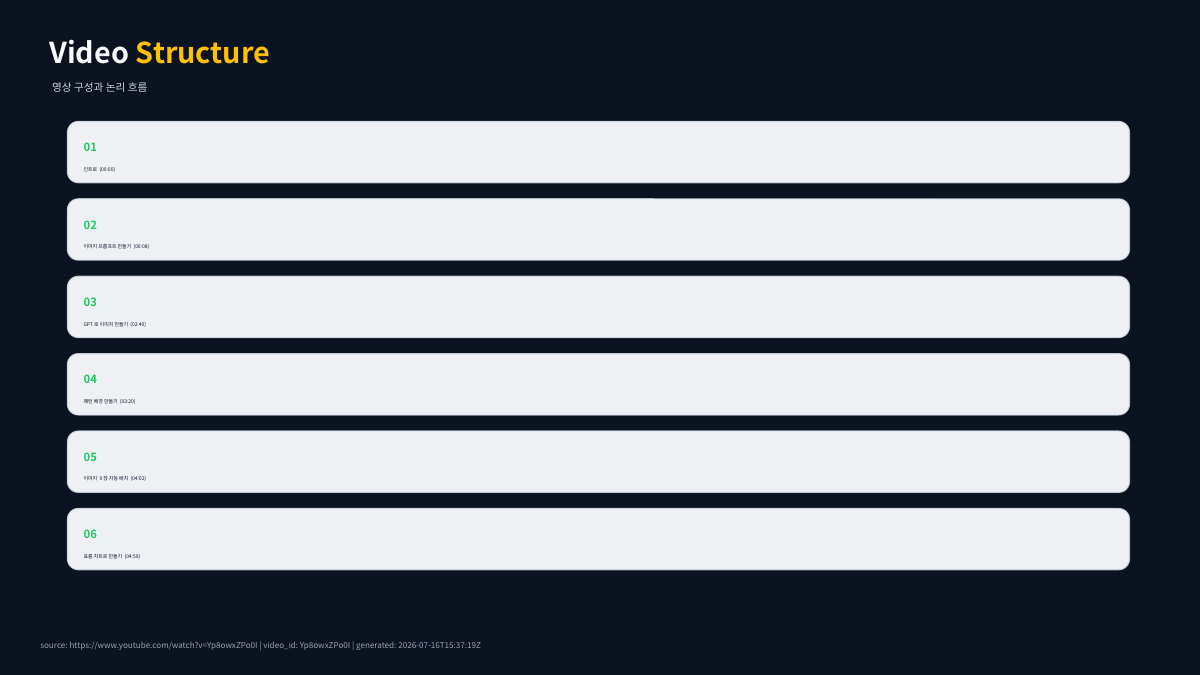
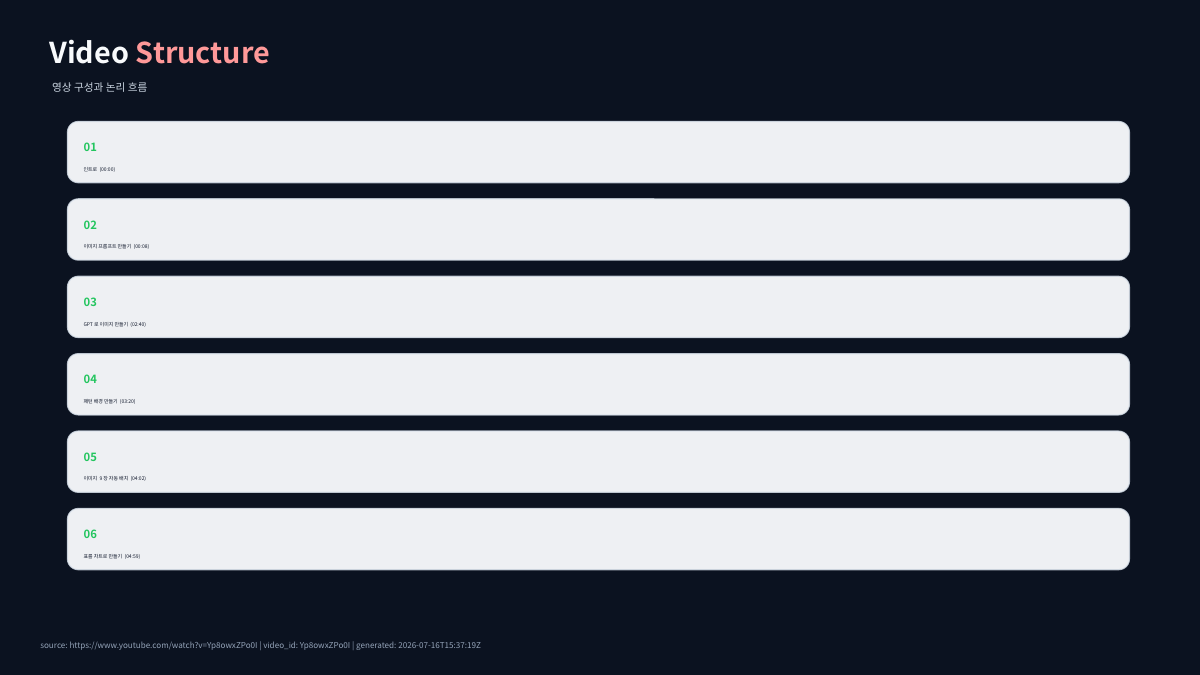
Structure colour: yellow -> pink (203, 54)
